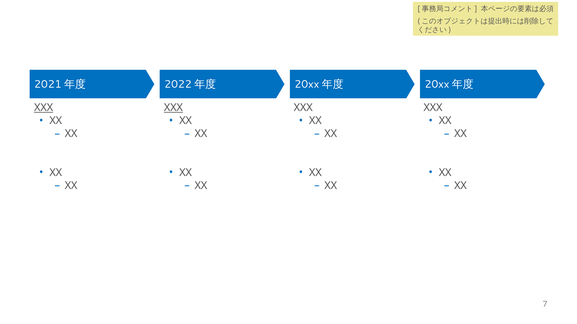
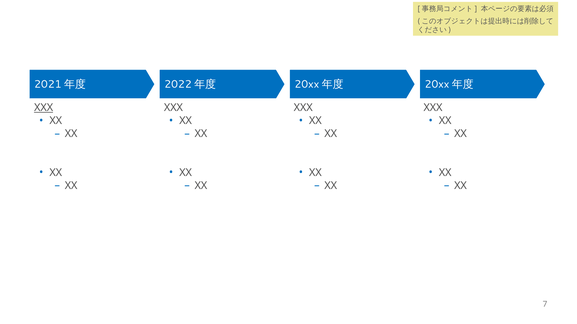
XXX underline: present -> none (173, 108)
